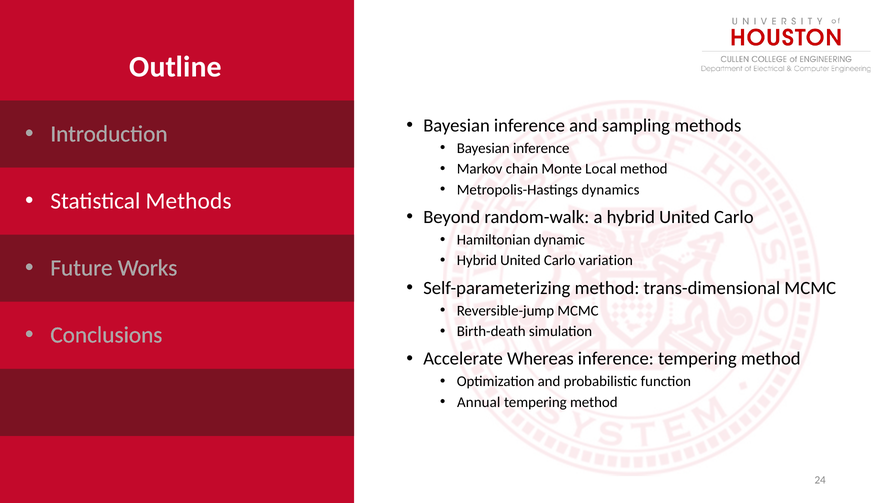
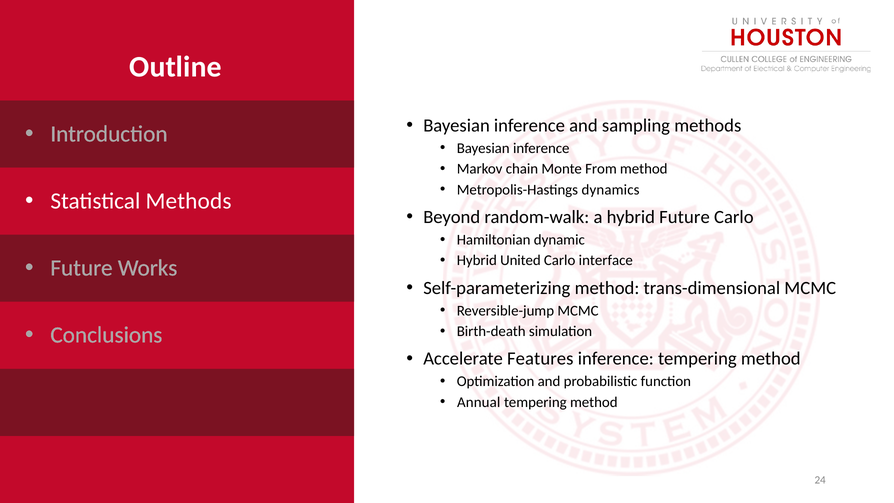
Local: Local -> From (601, 169)
a hybrid United: United -> Future (684, 217)
variation: variation -> interface (606, 260)
Whereas: Whereas -> Features (540, 359)
